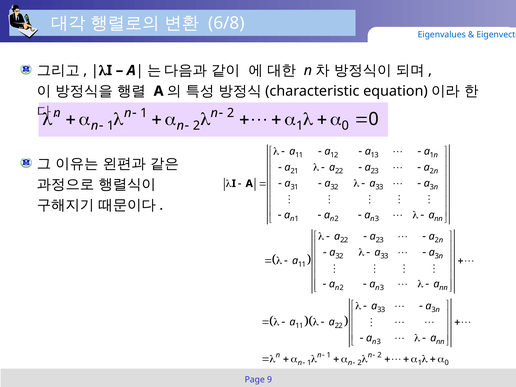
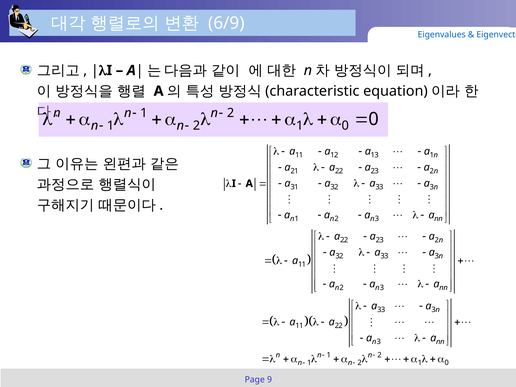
6/8: 6/8 -> 6/9 (226, 23)
